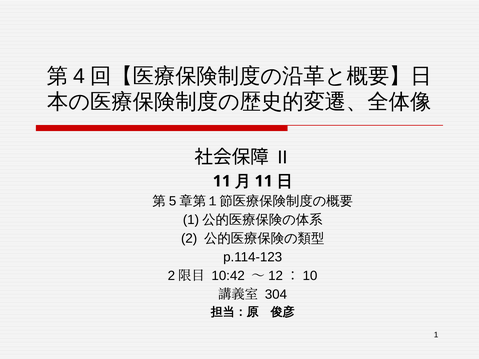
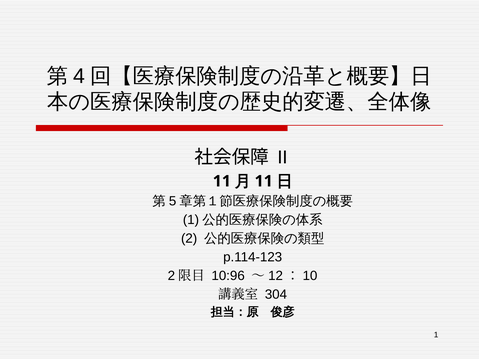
10:42: 10:42 -> 10:96 (228, 276)
